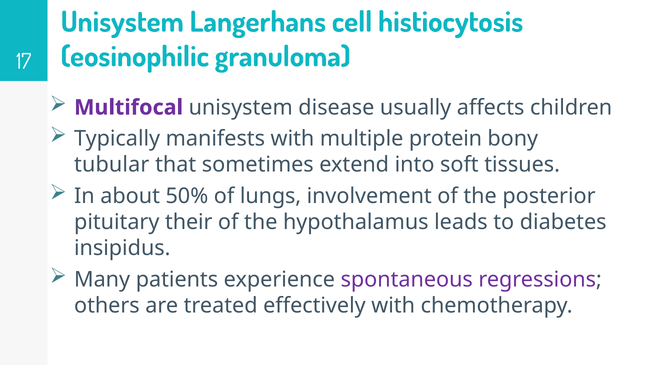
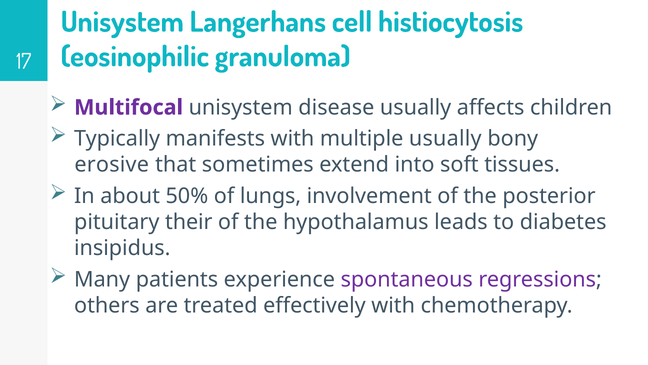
multiple protein: protein -> usually (445, 139)
tubular: tubular -> erosive (112, 165)
